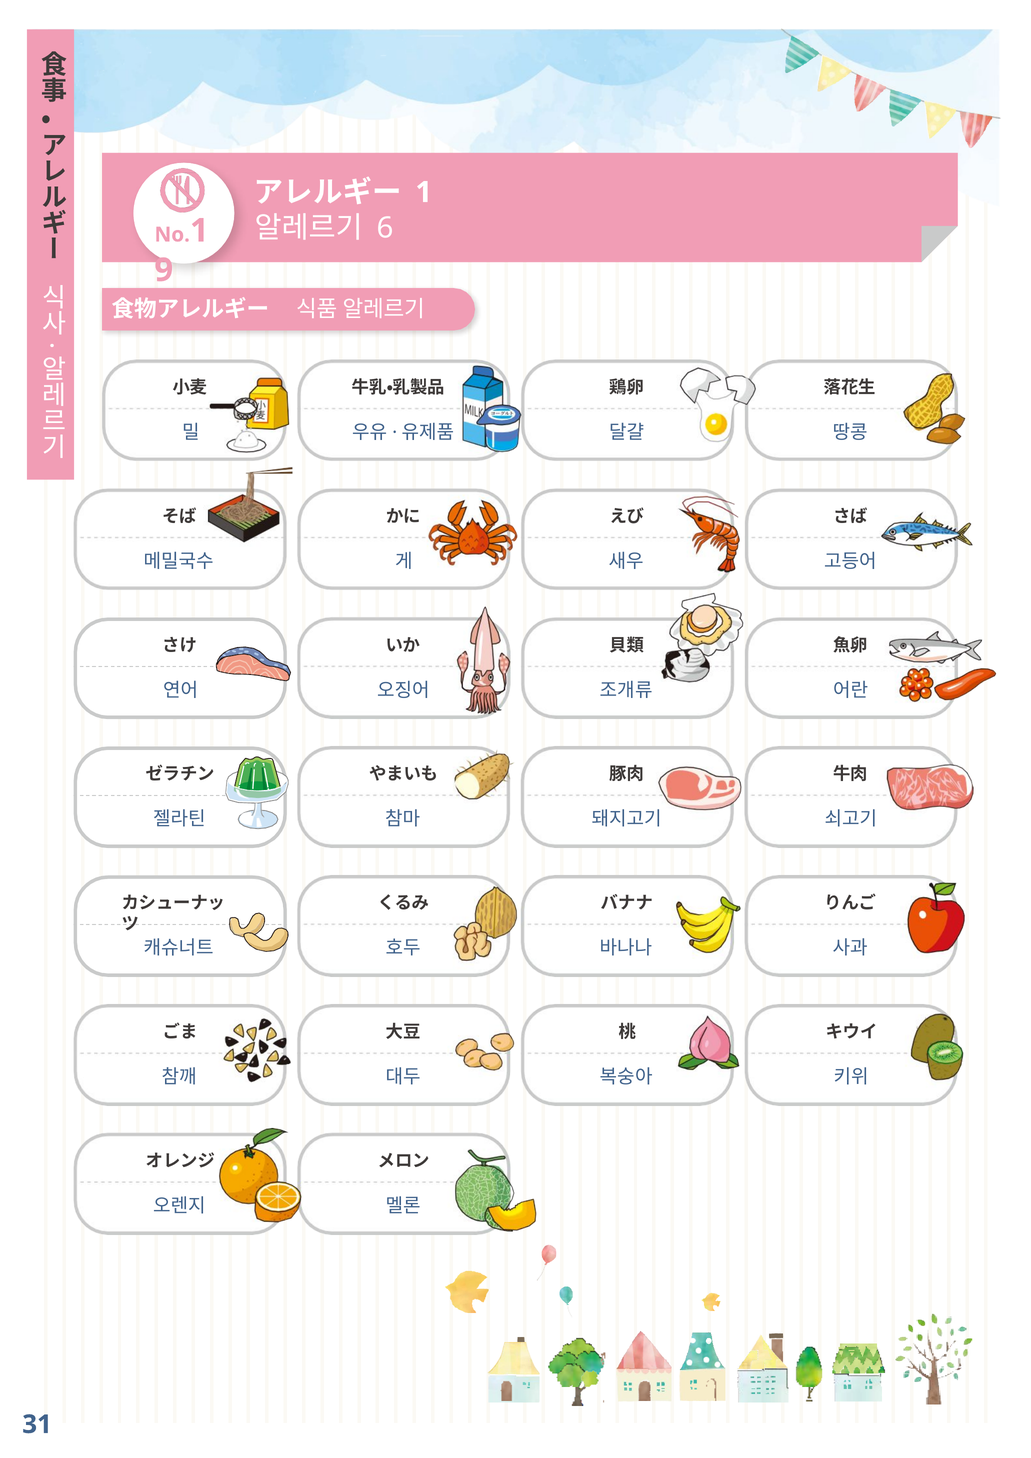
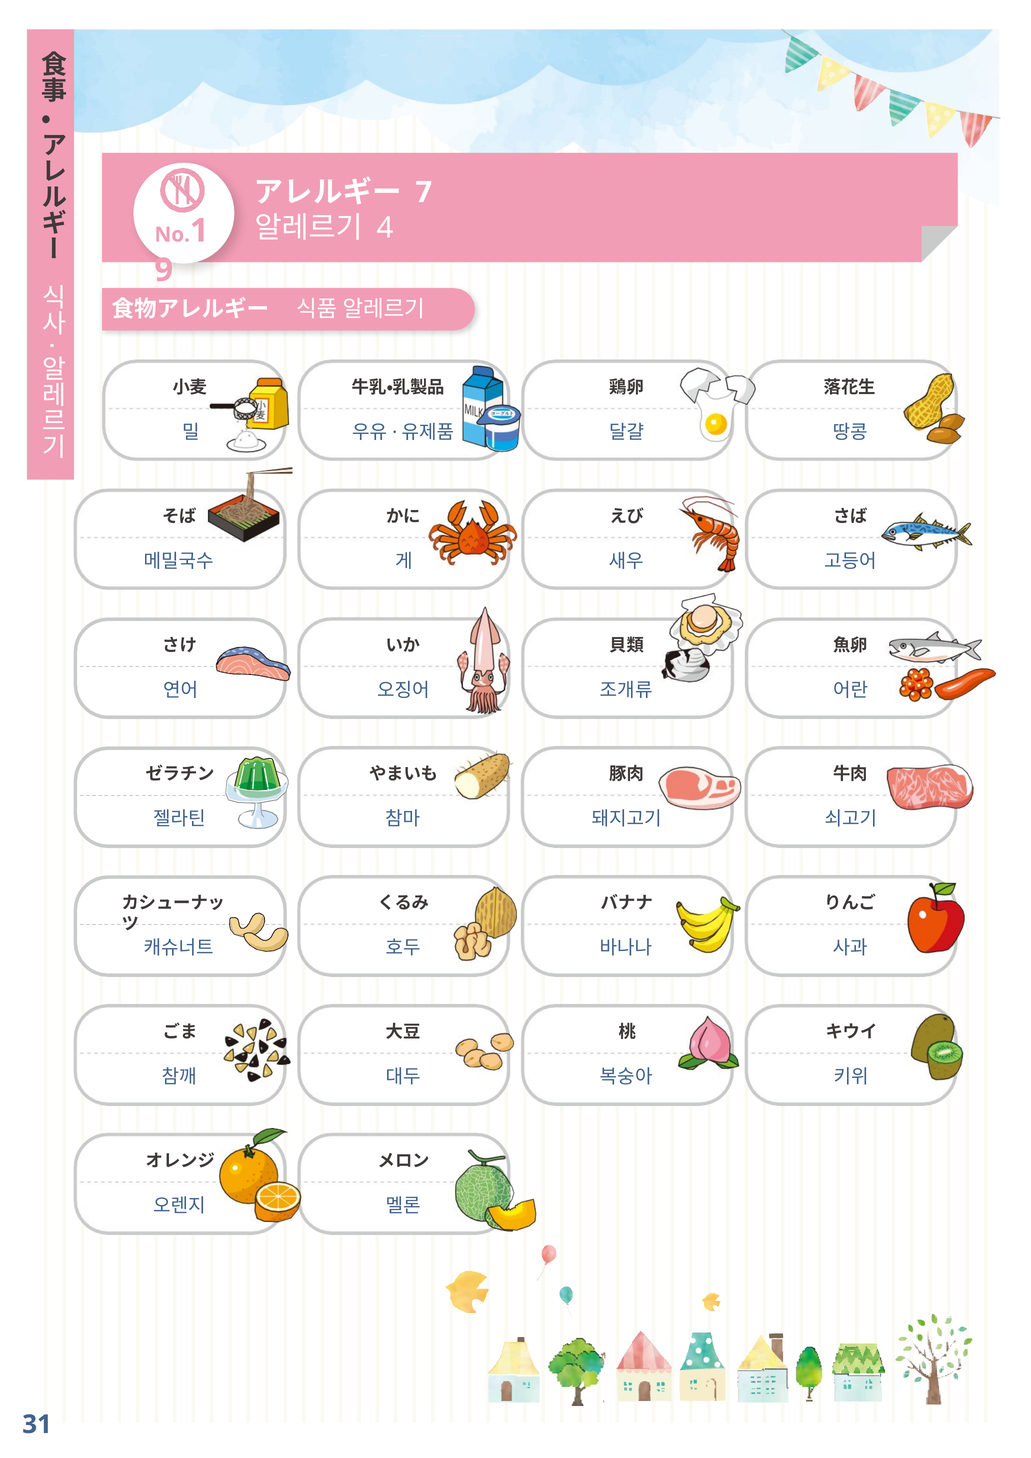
1: 1 -> 7 (424, 192)
6: 6 -> 4 (385, 228)
